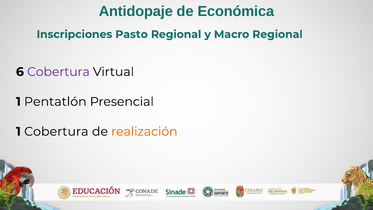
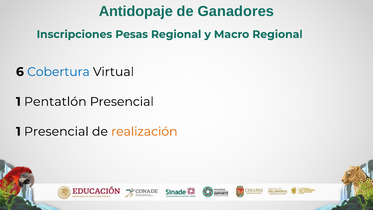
Económica: Económica -> Ganadores (236, 11)
Pasto: Pasto -> Pesas (132, 34)
Cobertura colour: purple -> blue (58, 72)
1 Cobertura: Cobertura -> Presencial (56, 131)
